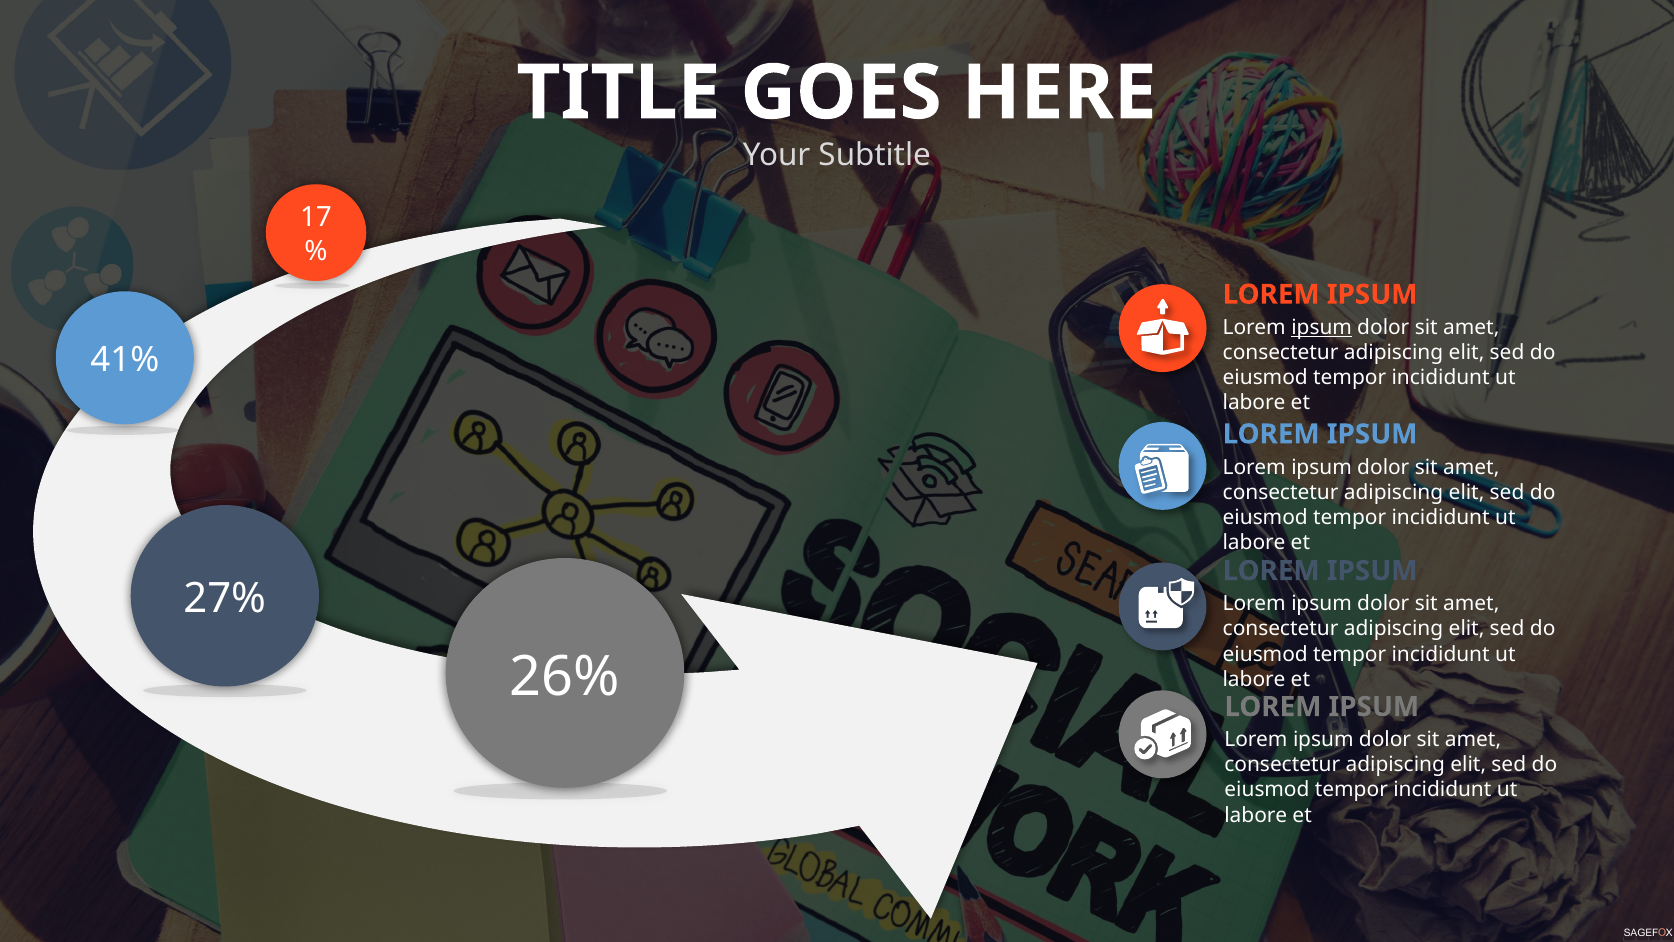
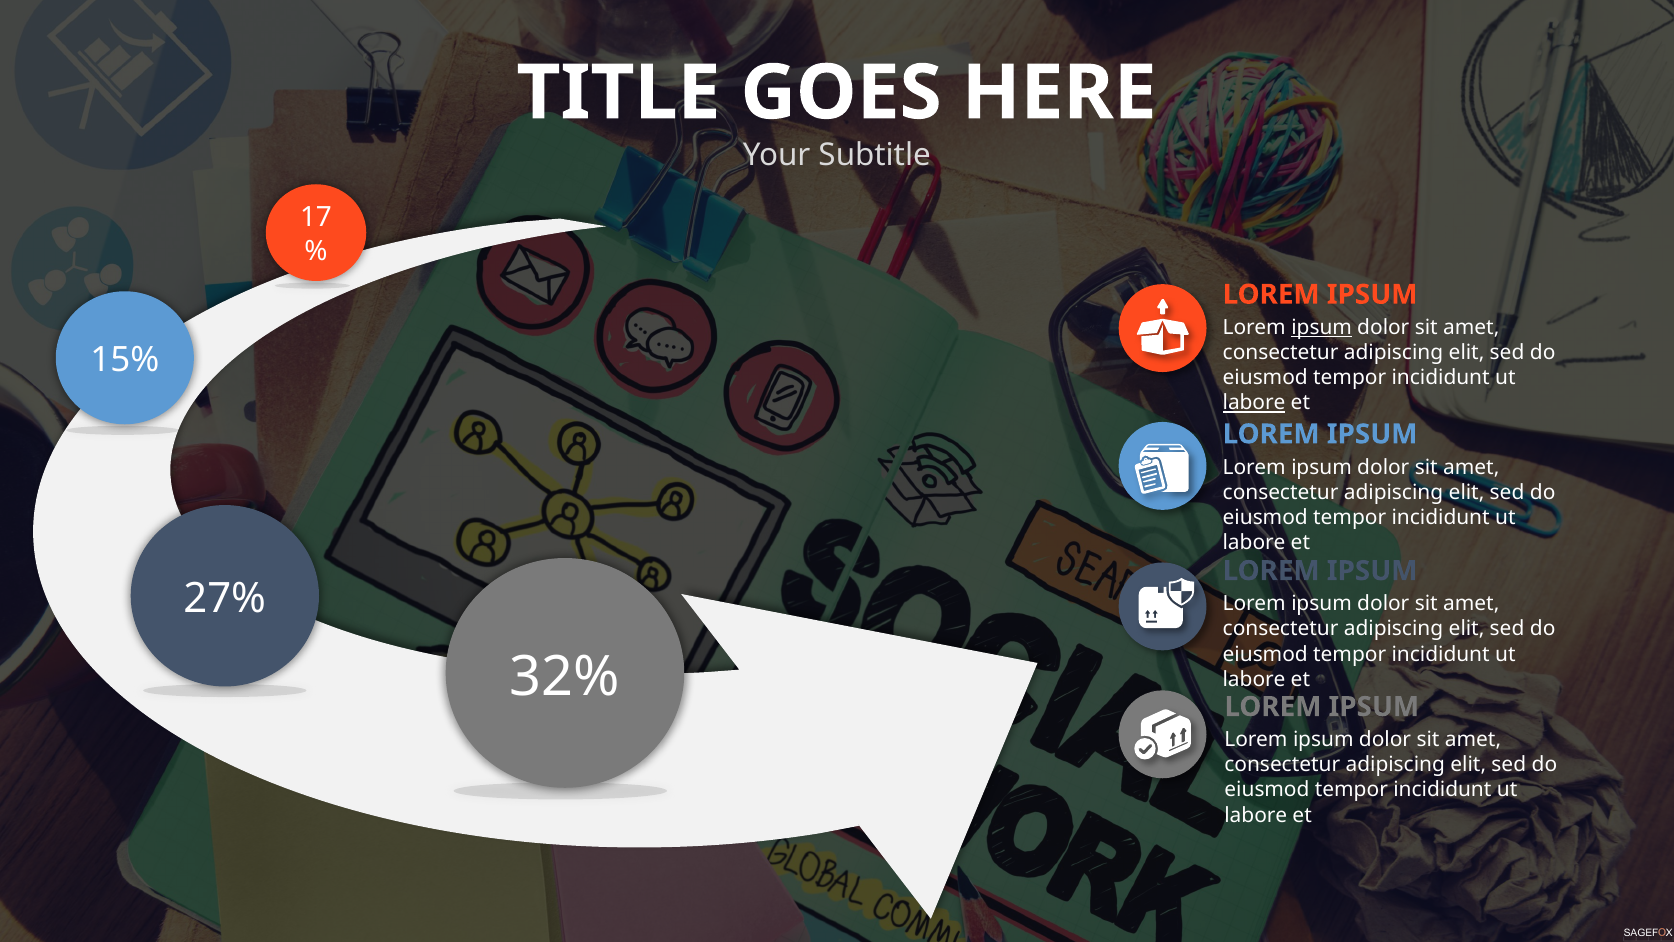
41%: 41% -> 15% (125, 360)
labore underline: none -> present (1254, 403)
26%: 26% -> 32% (565, 677)
